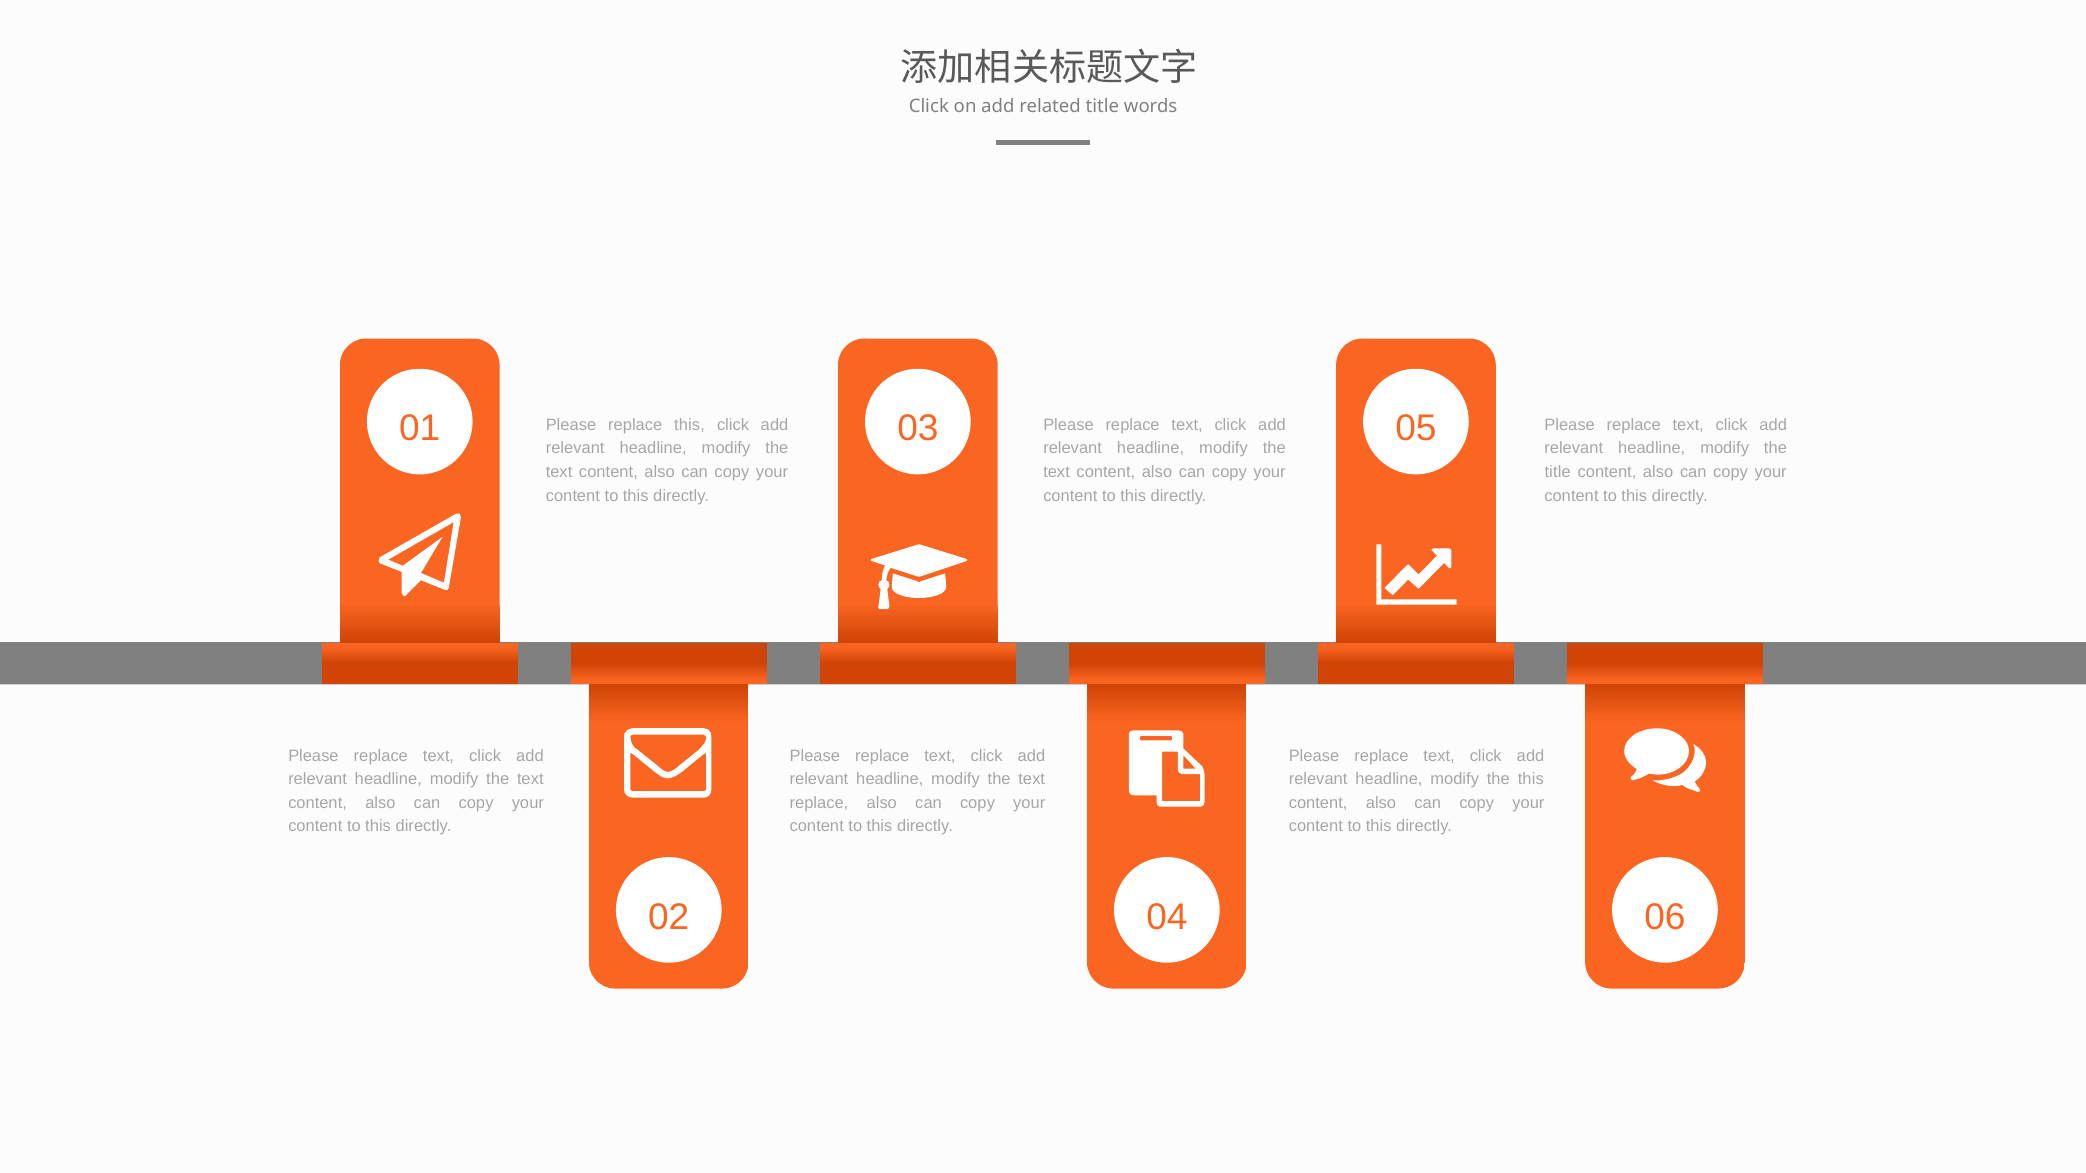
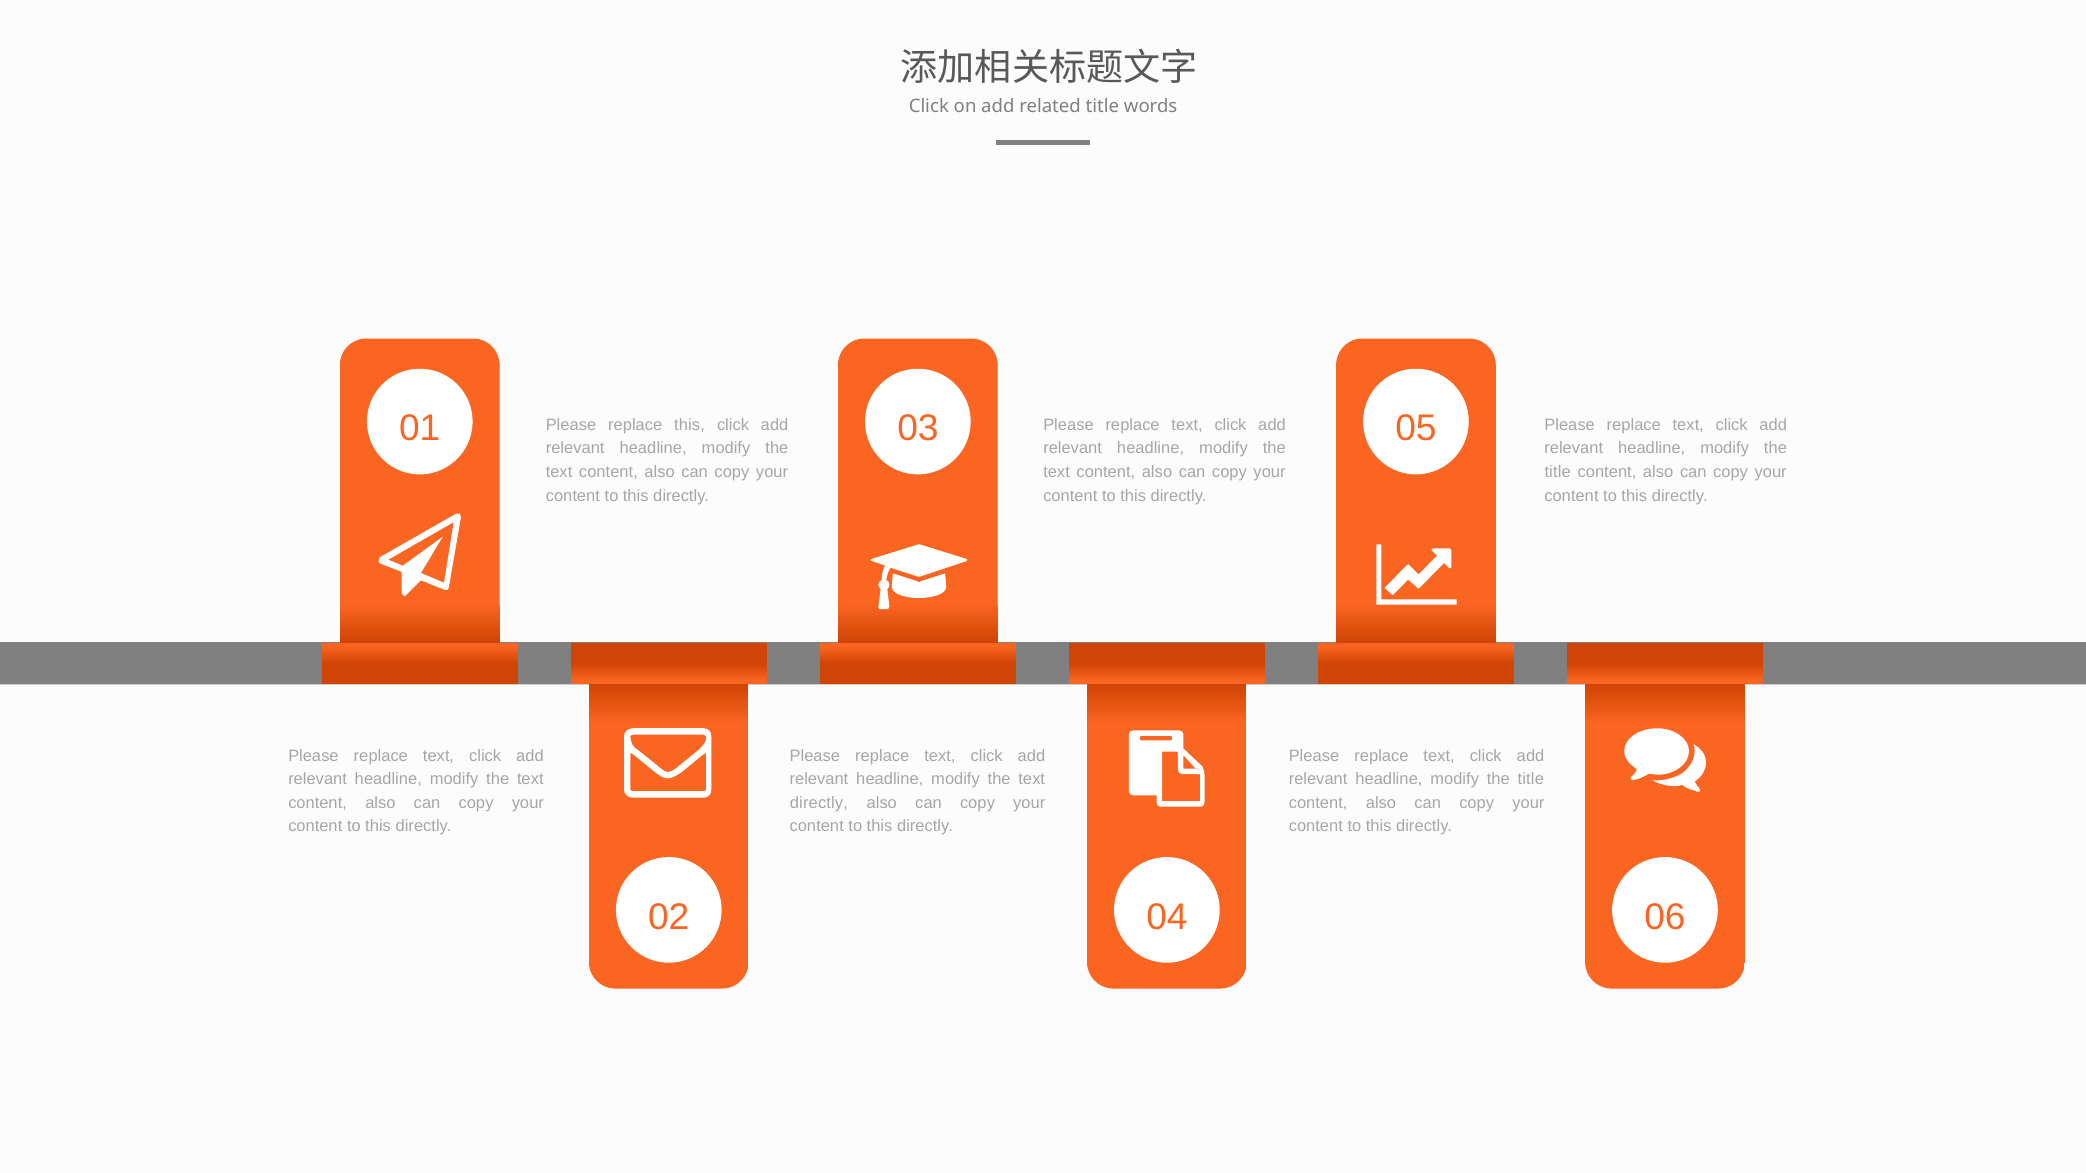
this: this -> title (1531, 779)
replace: replace -> directly (819, 803)
